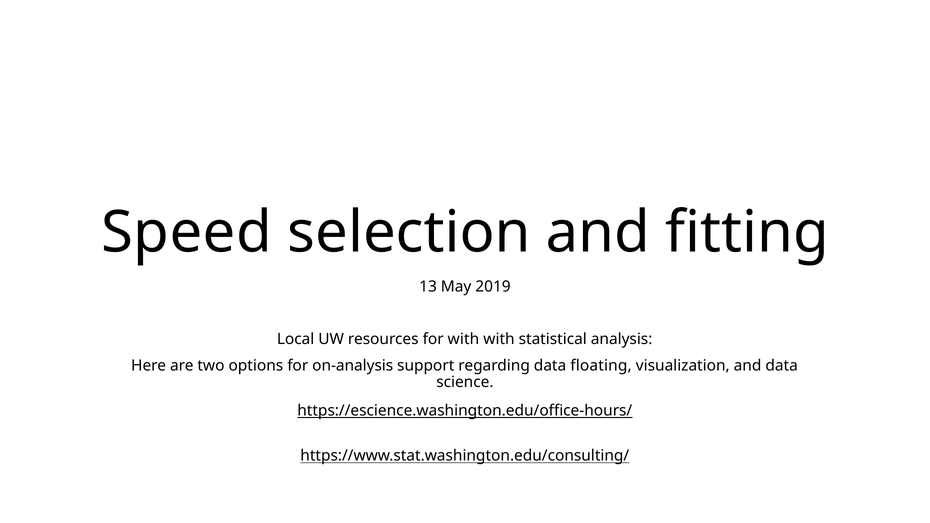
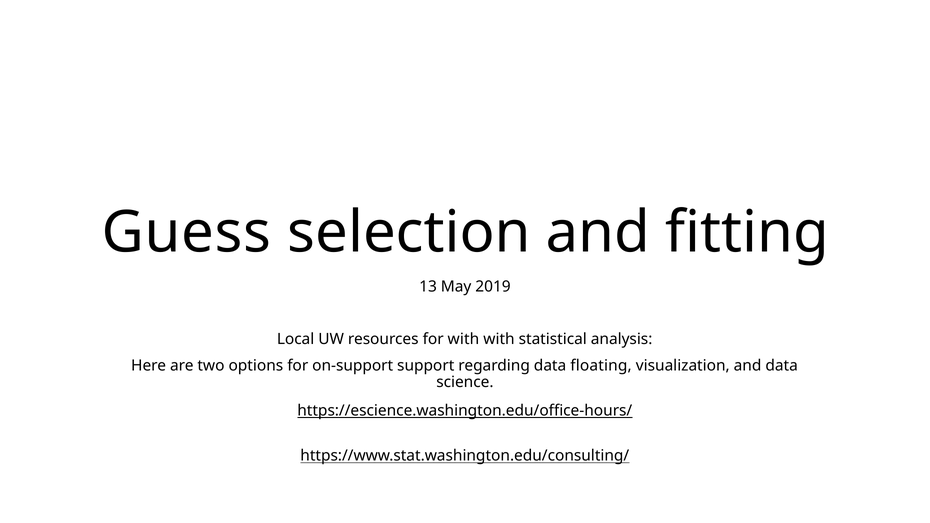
Speed: Speed -> Guess (186, 232)
on-analysis: on-analysis -> on-support (353, 366)
